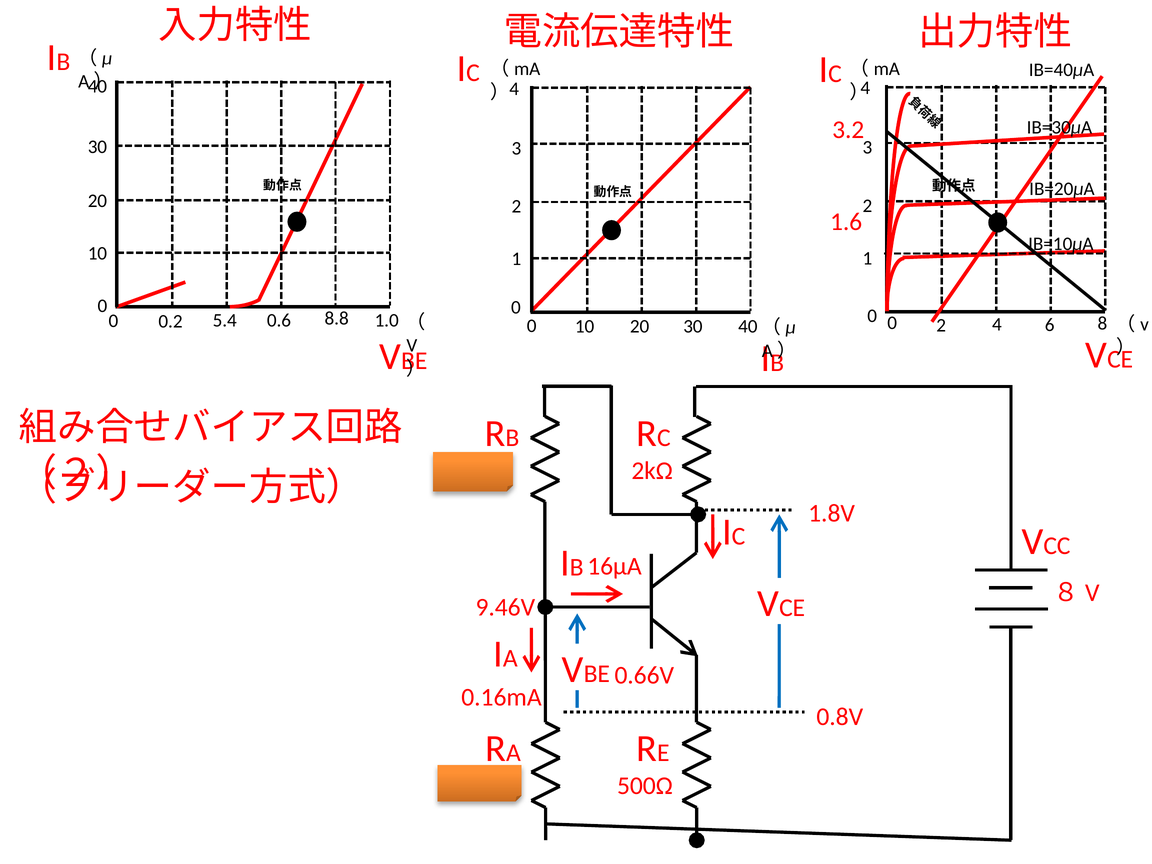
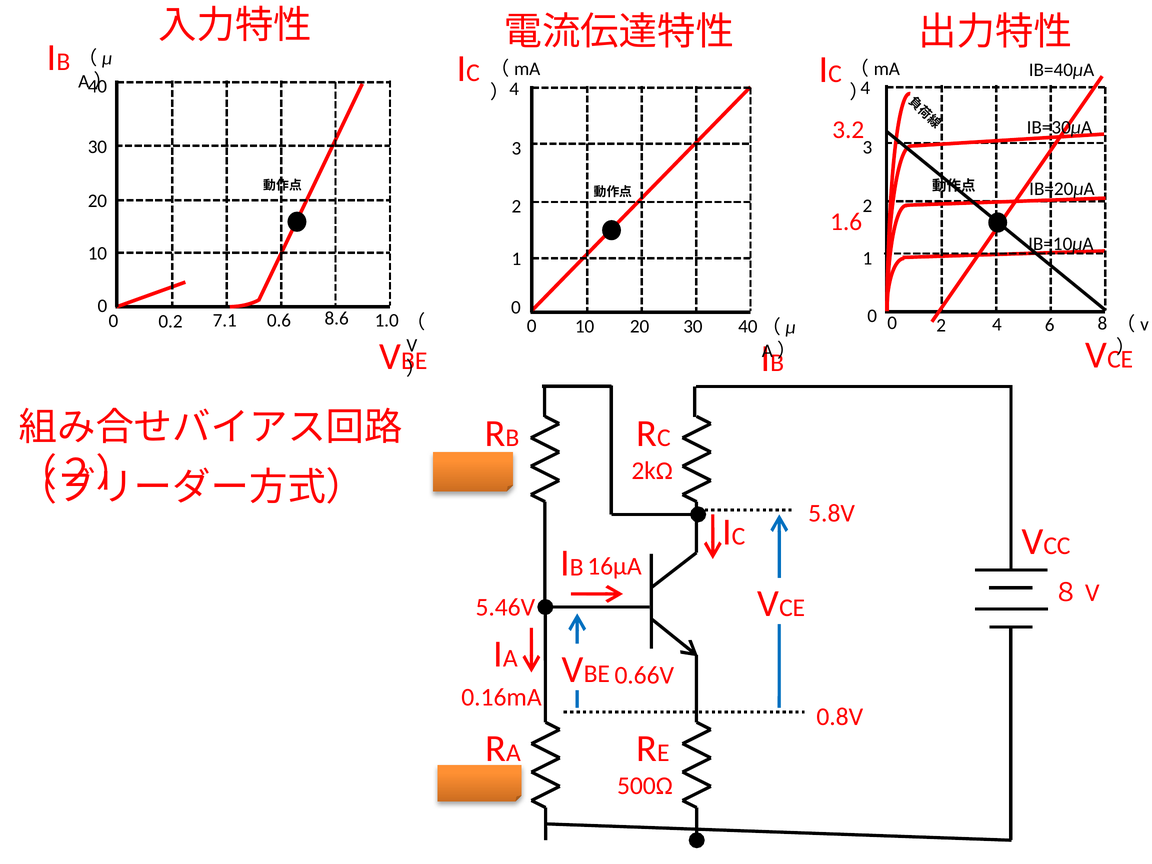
5.4: 5.4 -> 7.1 (225, 321)
8.8: 8.8 -> 8.6 (337, 319)
1.8V: 1.8V -> 5.8V (832, 513)
9.46V: 9.46V -> 5.46V (505, 607)
